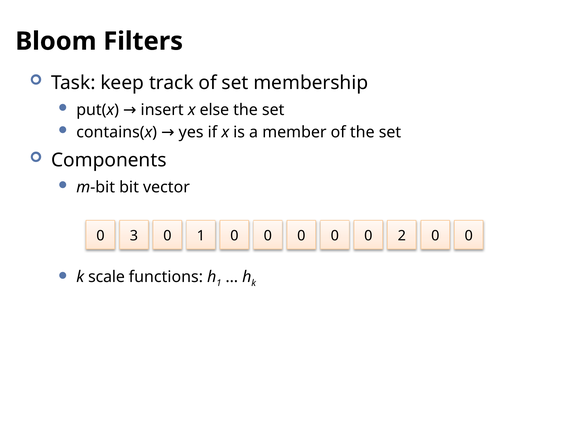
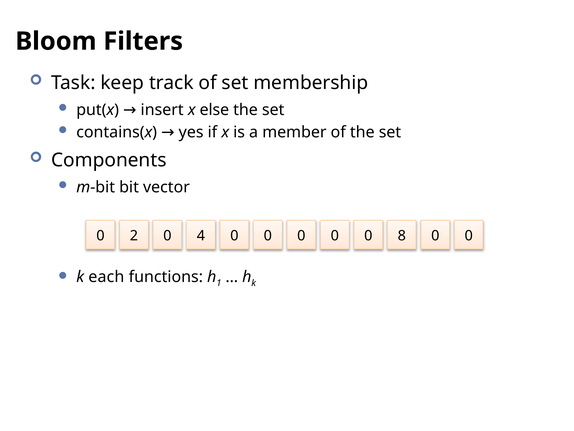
3: 3 -> 2 (134, 235)
0 1: 1 -> 4 (201, 235)
2: 2 -> 8 (402, 235)
scale: scale -> each (106, 277)
